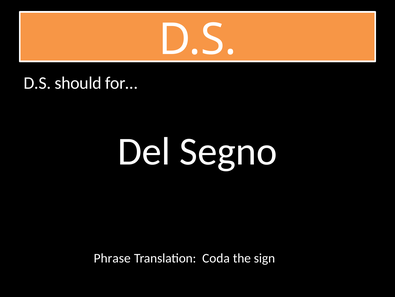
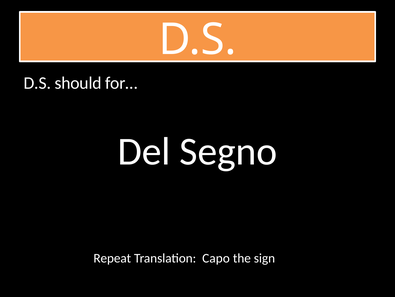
Phrase: Phrase -> Repeat (112, 258)
Coda: Coda -> Capo (216, 258)
